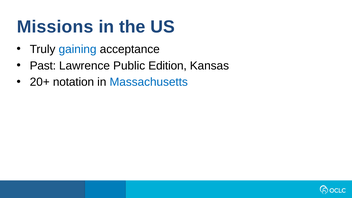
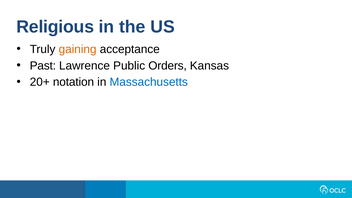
Missions: Missions -> Religious (55, 27)
gaining colour: blue -> orange (78, 49)
Edition: Edition -> Orders (168, 66)
